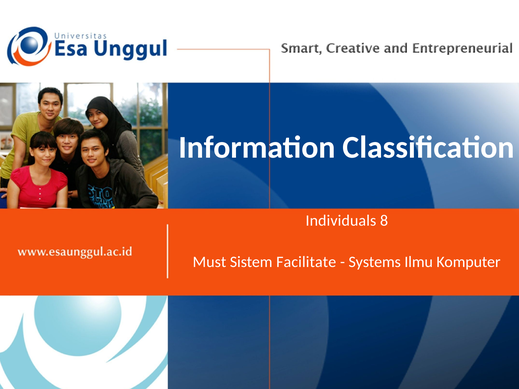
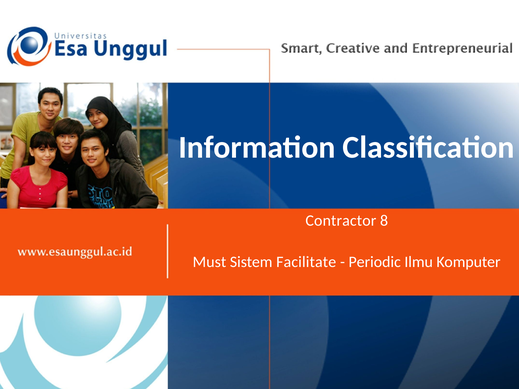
Individuals: Individuals -> Contractor (341, 221)
Systems: Systems -> Periodic (375, 262)
